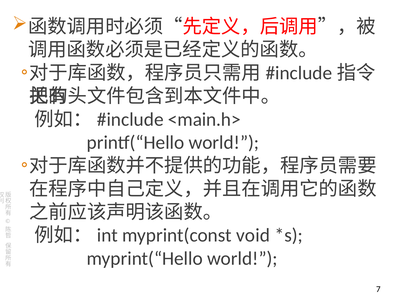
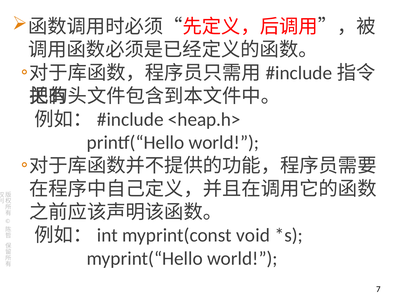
<main.h>: <main.h> -> <heap.h> (204, 119)
